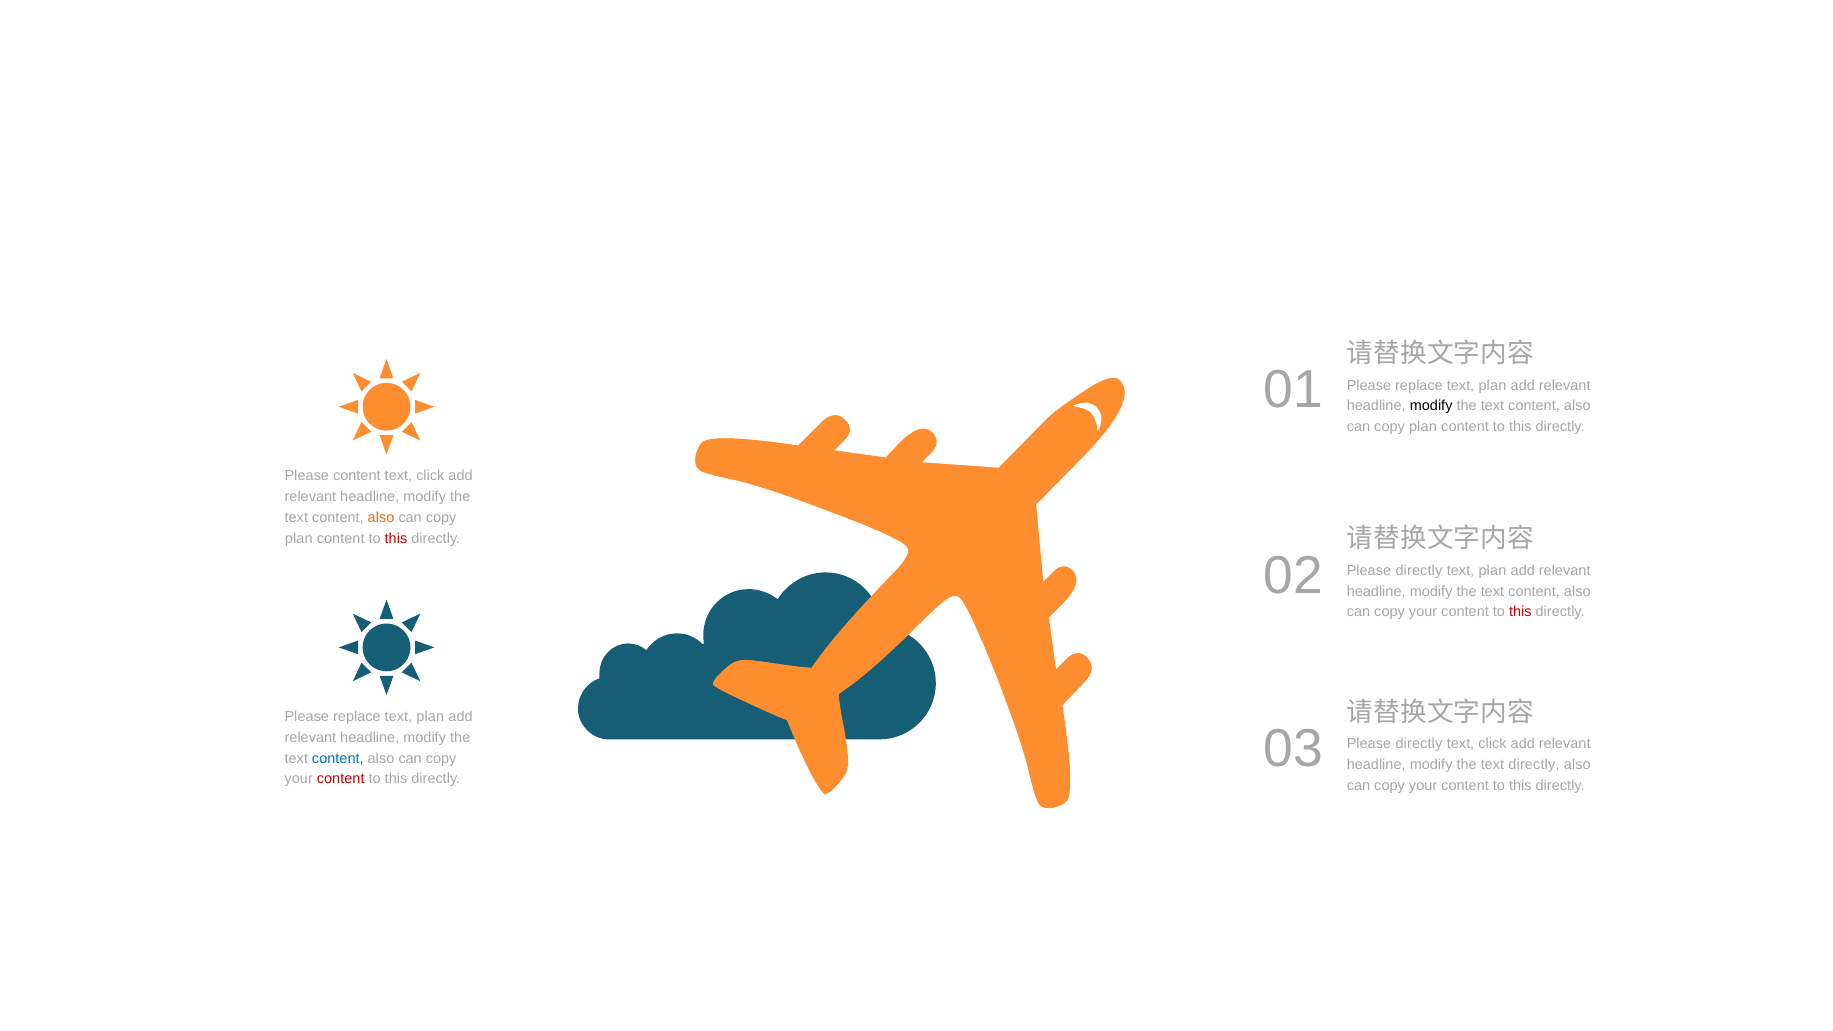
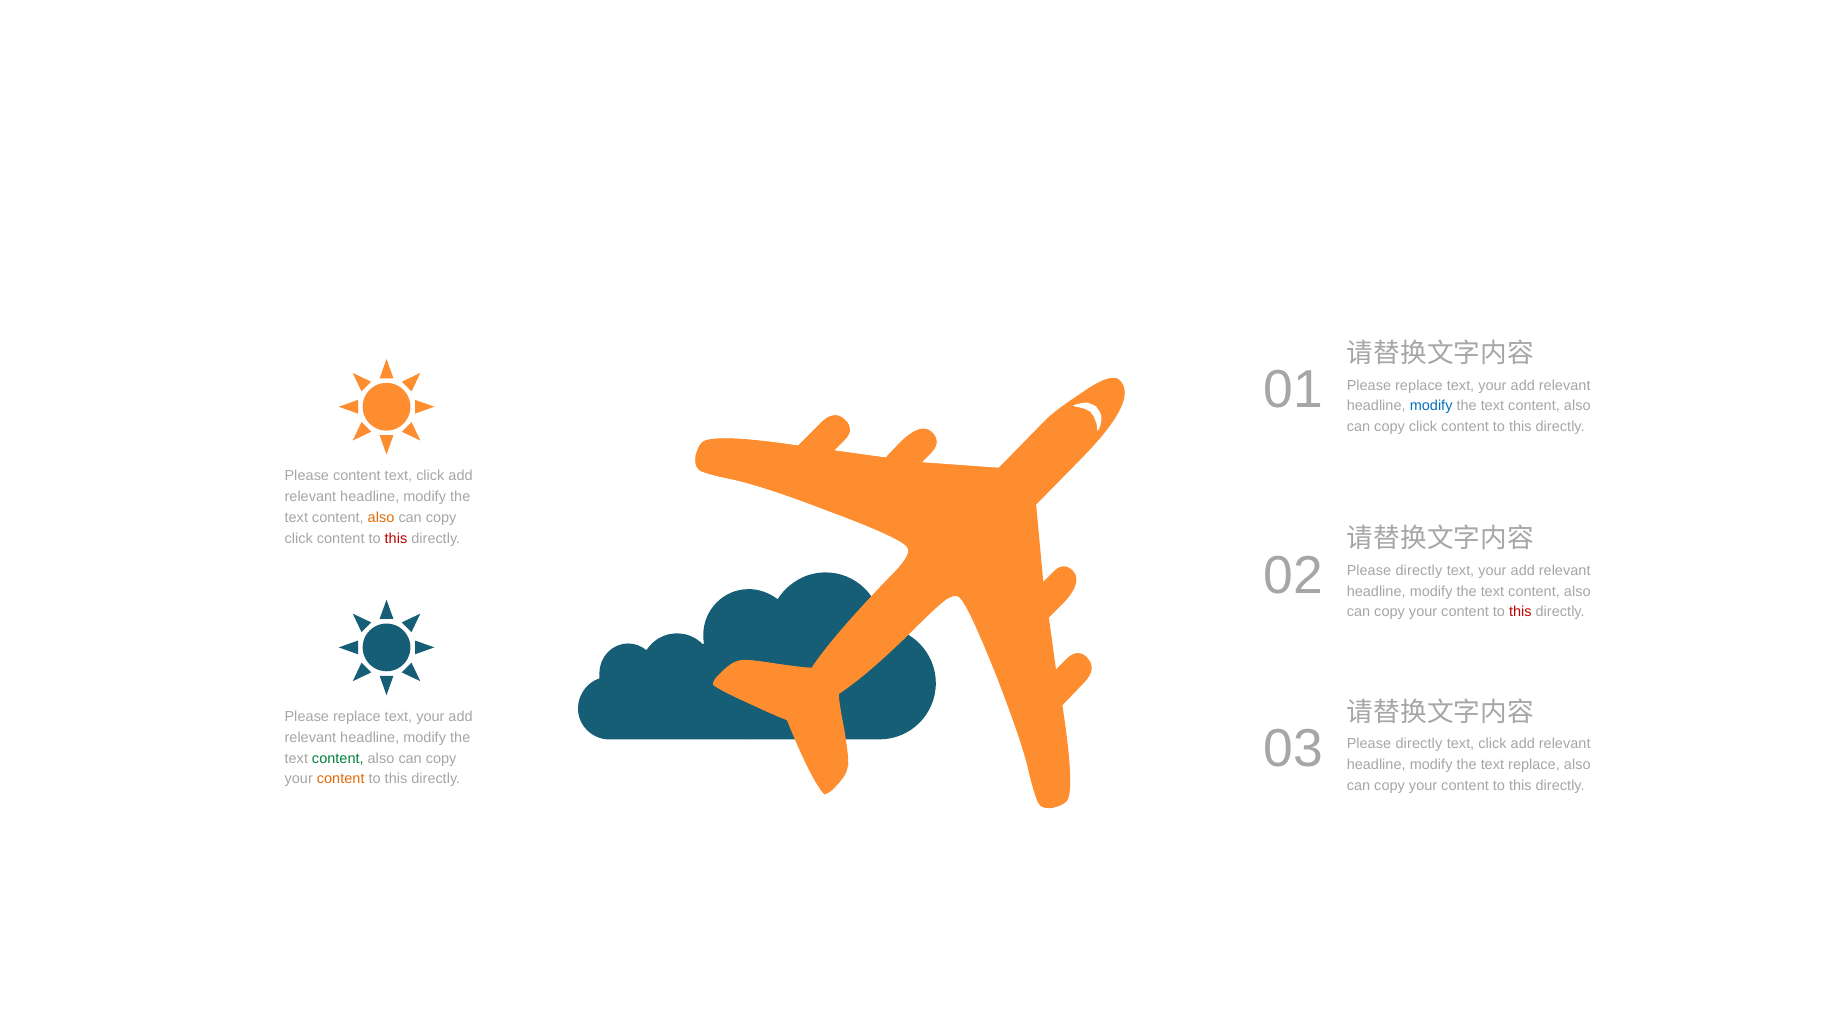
plan: plan -> your (1492, 385)
modify colour: black -> blue (1431, 406)
plan: plan -> click (1423, 427)
plan: plan -> click (299, 538)
plan: plan -> your (1492, 571)
plan: plan -> your (430, 717)
content colour: blue -> green (338, 758)
text directly: directly -> replace (1534, 765)
content colour: red -> orange (341, 779)
